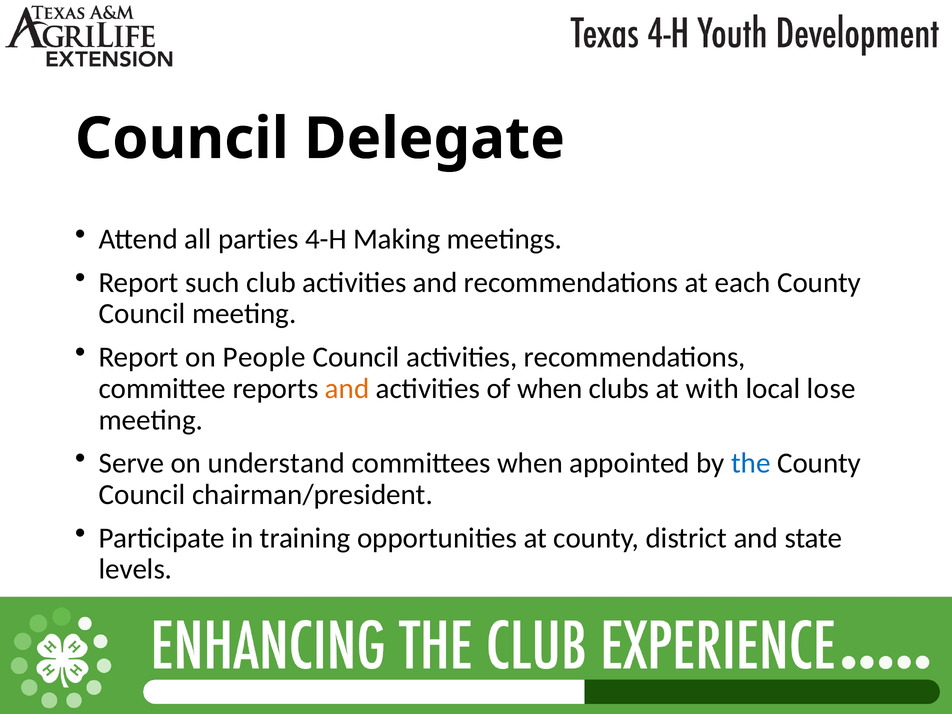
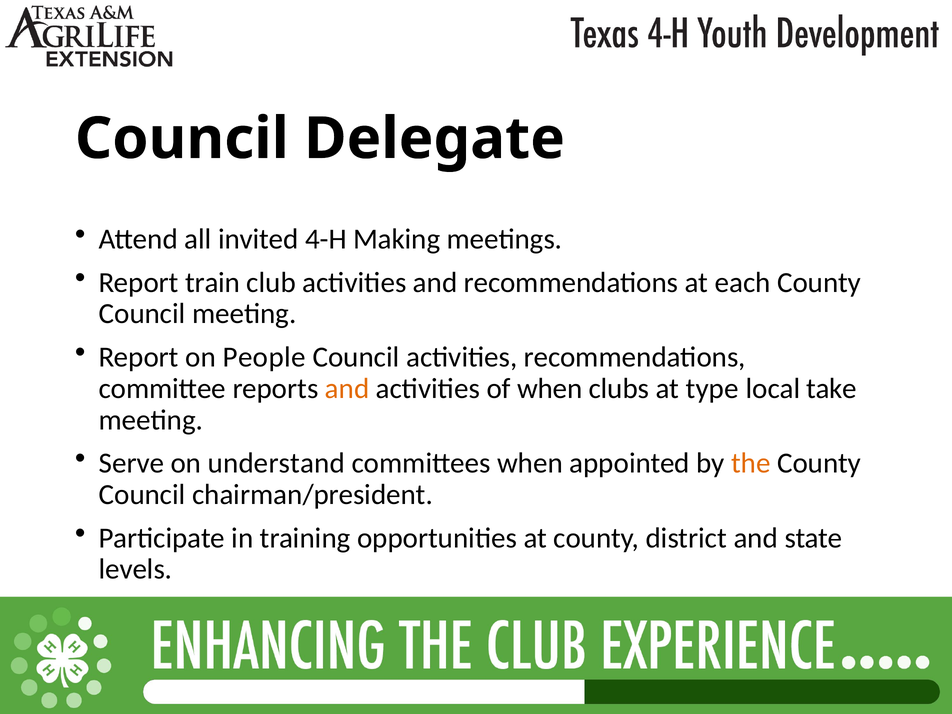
parties: parties -> invited (258, 239)
such: such -> train (213, 282)
with: with -> type (712, 389)
lose: lose -> take (832, 389)
the colour: blue -> orange (751, 463)
